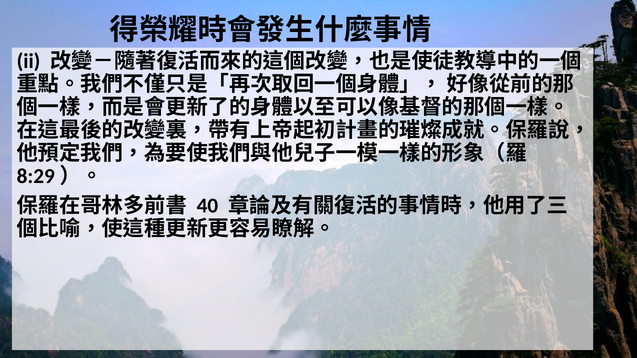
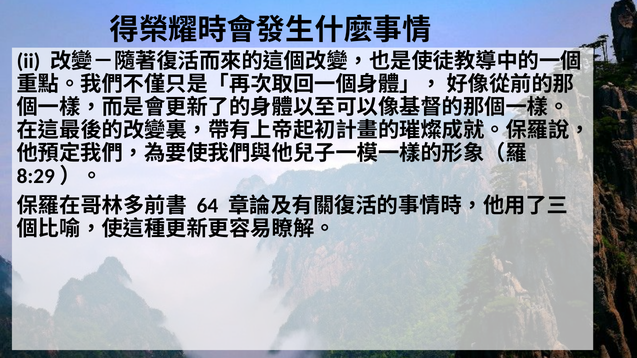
40: 40 -> 64 (207, 206)
